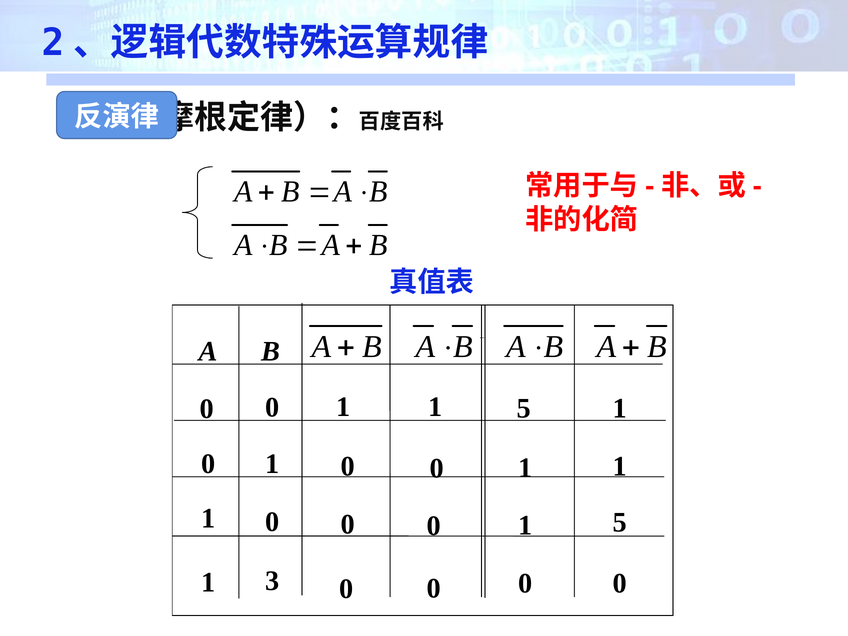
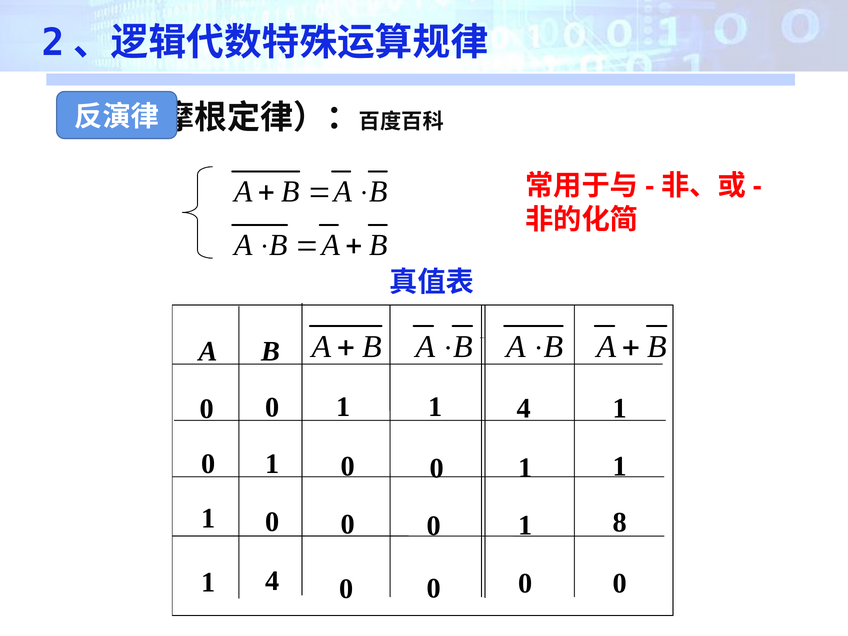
5: 5 -> 4 (524, 408)
5: 5 -> 8 (620, 523)
3: 3 -> 4 (272, 581)
